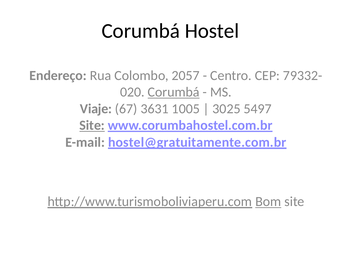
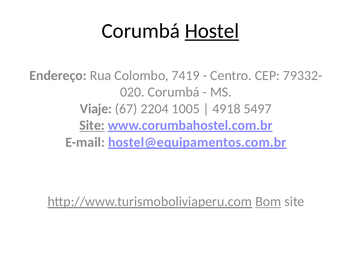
Hostel underline: none -> present (212, 31)
2057: 2057 -> 7419 (186, 75)
Corumbá underline: present -> none (174, 92)
3631: 3631 -> 2204 (155, 109)
3025: 3025 -> 4918 (226, 109)
hostel@gratuitamente.com.br: hostel@gratuitamente.com.br -> hostel@equipamentos.com.br (197, 142)
